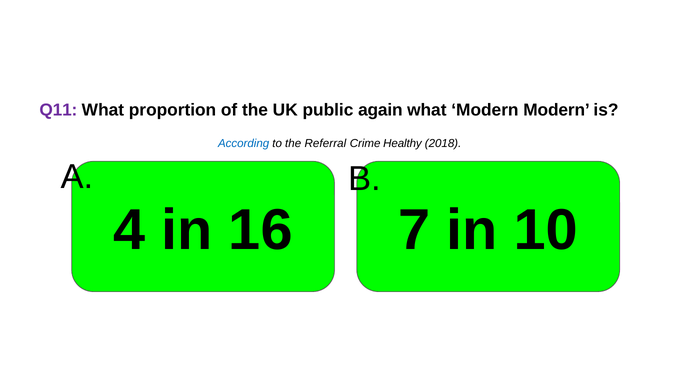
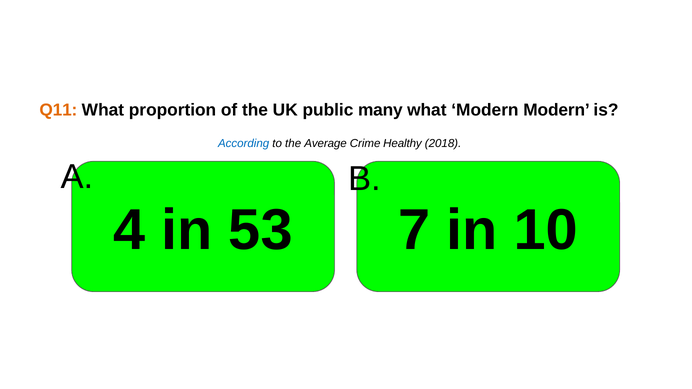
Q11 colour: purple -> orange (58, 110)
again: again -> many (380, 110)
Referral: Referral -> Average (326, 144)
16: 16 -> 53 (261, 231)
